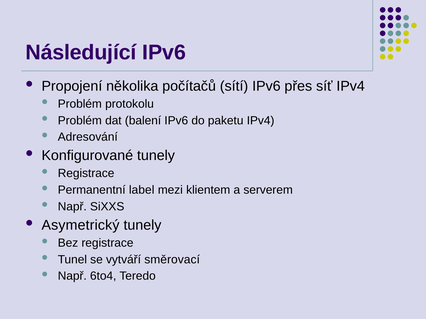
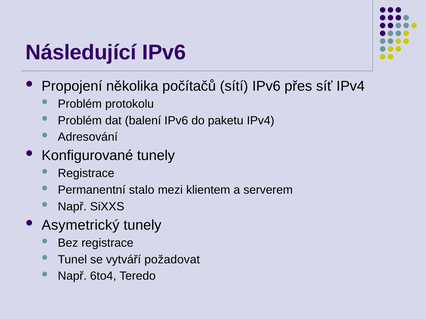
label: label -> stalo (142, 190)
směrovací: směrovací -> požadovat (172, 260)
